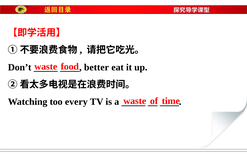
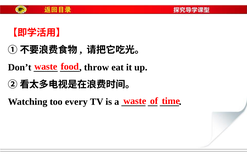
better: better -> throw (96, 67)
